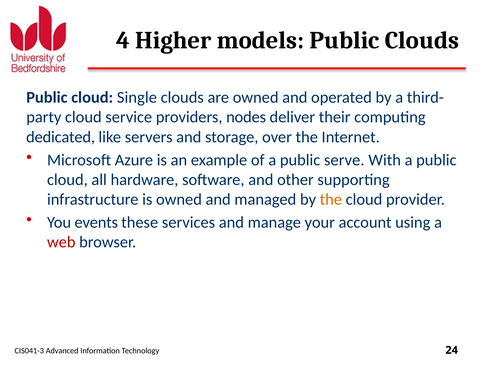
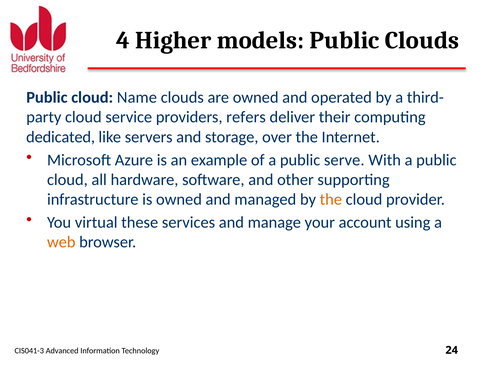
Single: Single -> Name (137, 97)
nodes: nodes -> refers (246, 117)
events: events -> virtual (96, 222)
web colour: red -> orange (61, 242)
